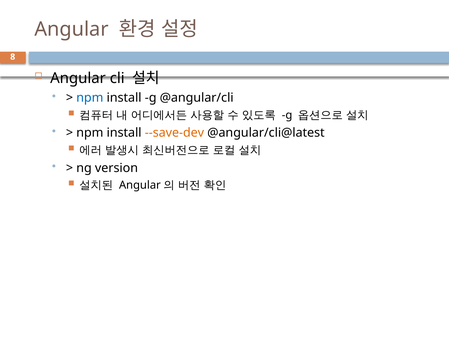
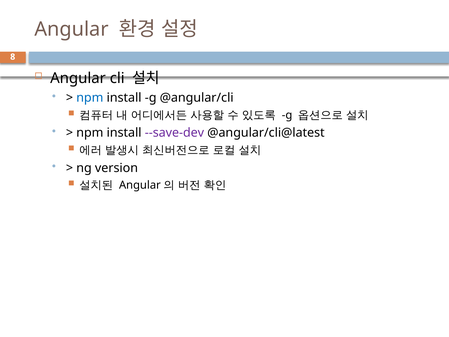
--save-dev colour: orange -> purple (174, 133)
